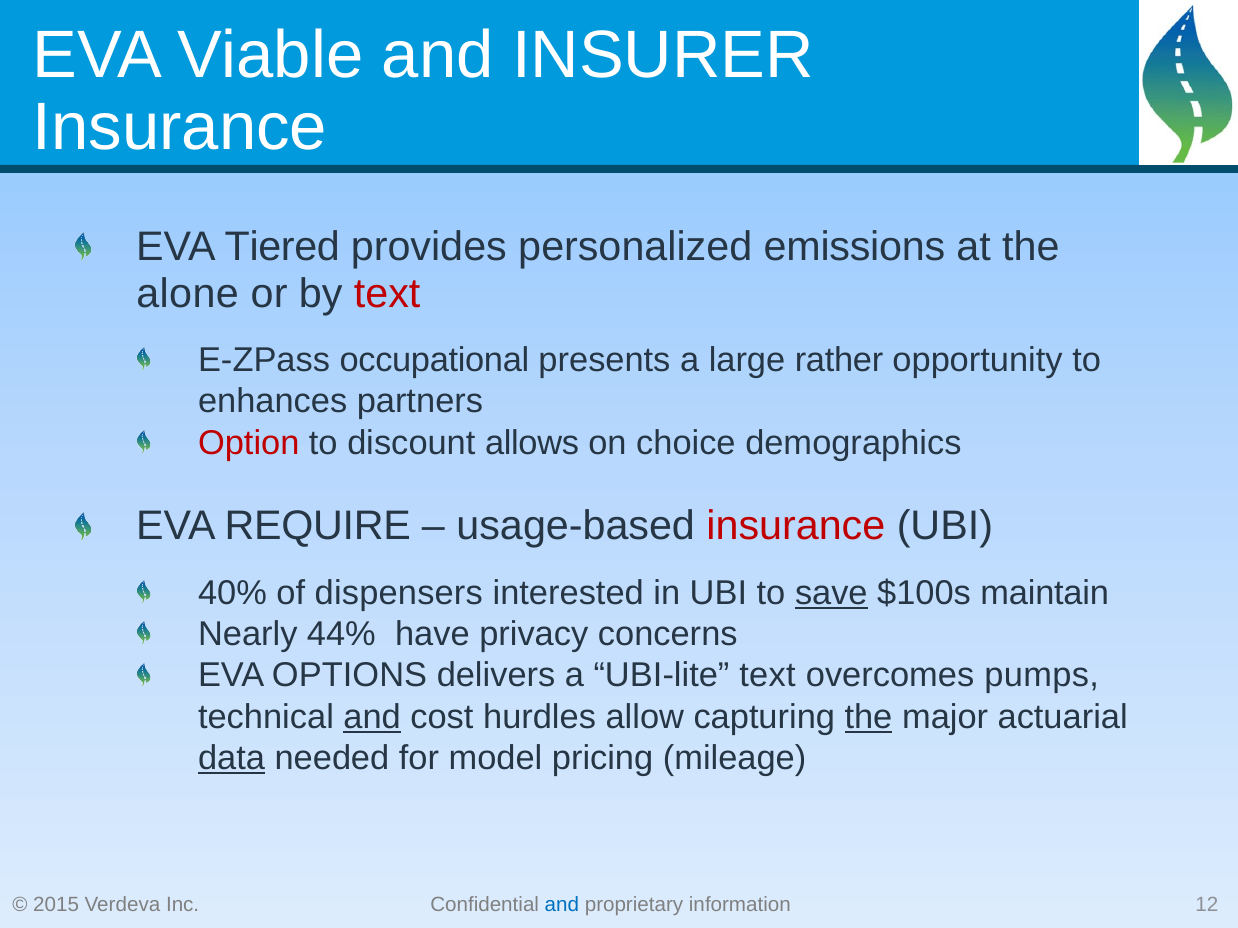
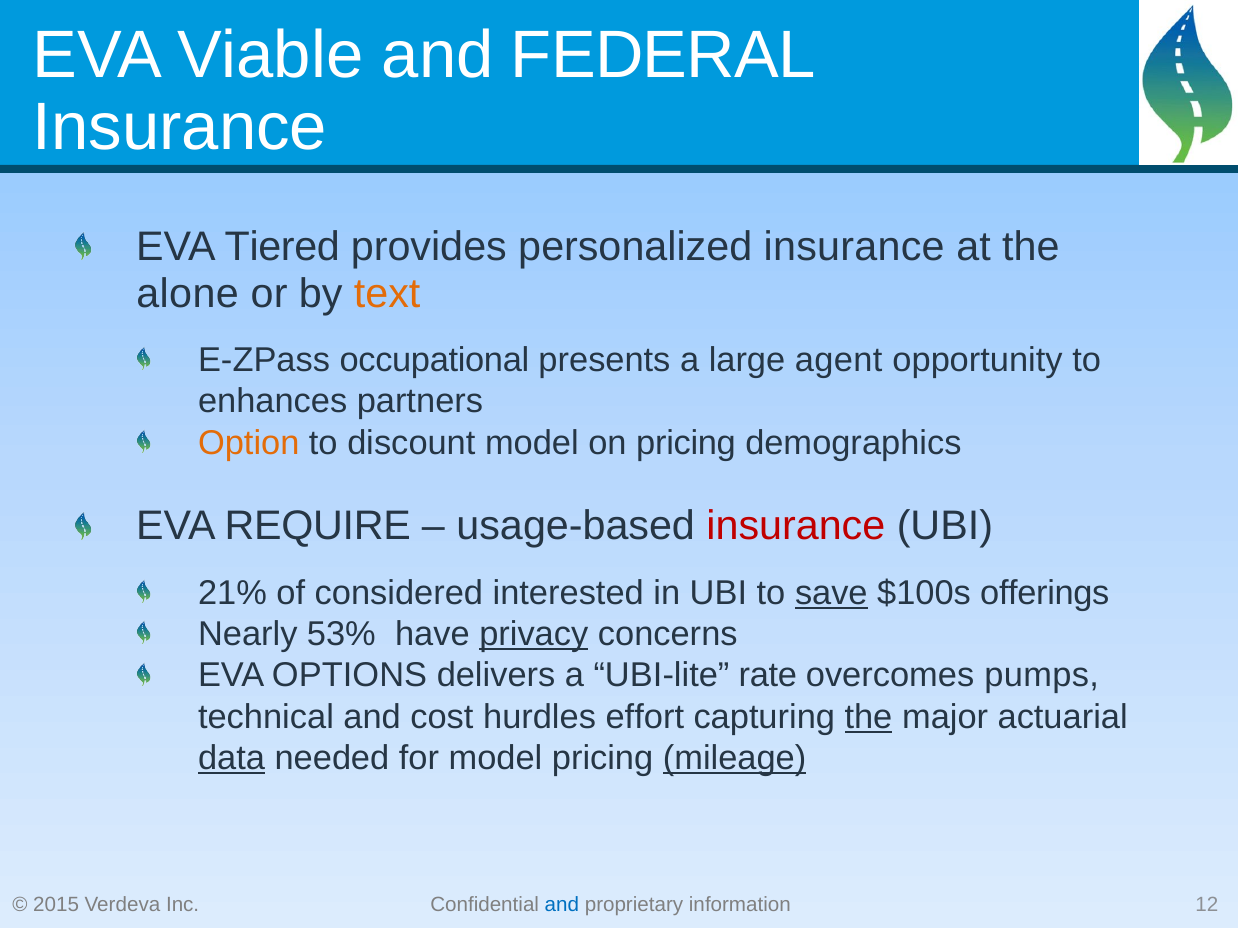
INSURER: INSURER -> FEDERAL (663, 55)
personalized emissions: emissions -> insurance (854, 247)
text colour: red -> orange (387, 294)
rather: rather -> agent (839, 361)
Option colour: red -> orange (249, 443)
discount allows: allows -> model (532, 443)
on choice: choice -> pricing (686, 443)
40%: 40% -> 21% (232, 593)
dispensers: dispensers -> considered (399, 593)
maintain: maintain -> offerings (1045, 593)
44%: 44% -> 53% (341, 635)
privacy underline: none -> present (534, 635)
UBI-lite text: text -> rate (768, 676)
and underline: present -> none (372, 717)
allow: allow -> effort (645, 717)
mileage underline: none -> present (735, 759)
